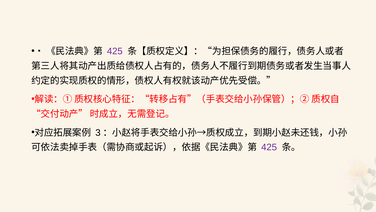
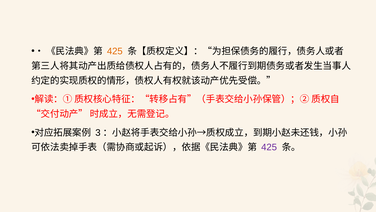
425 colour: purple -> orange (115, 51)
